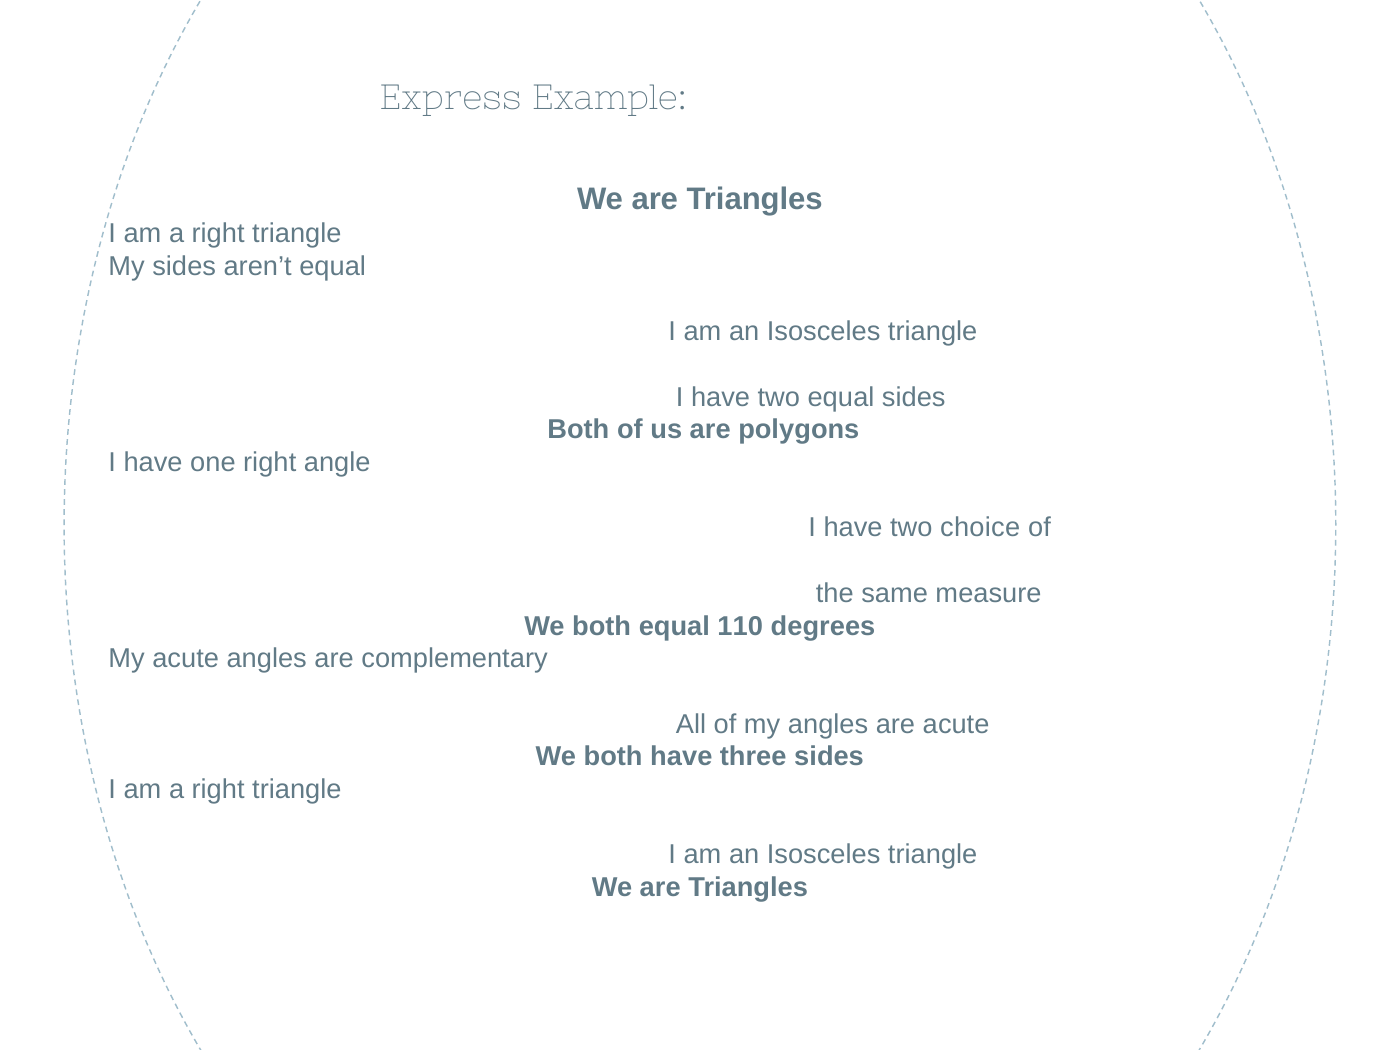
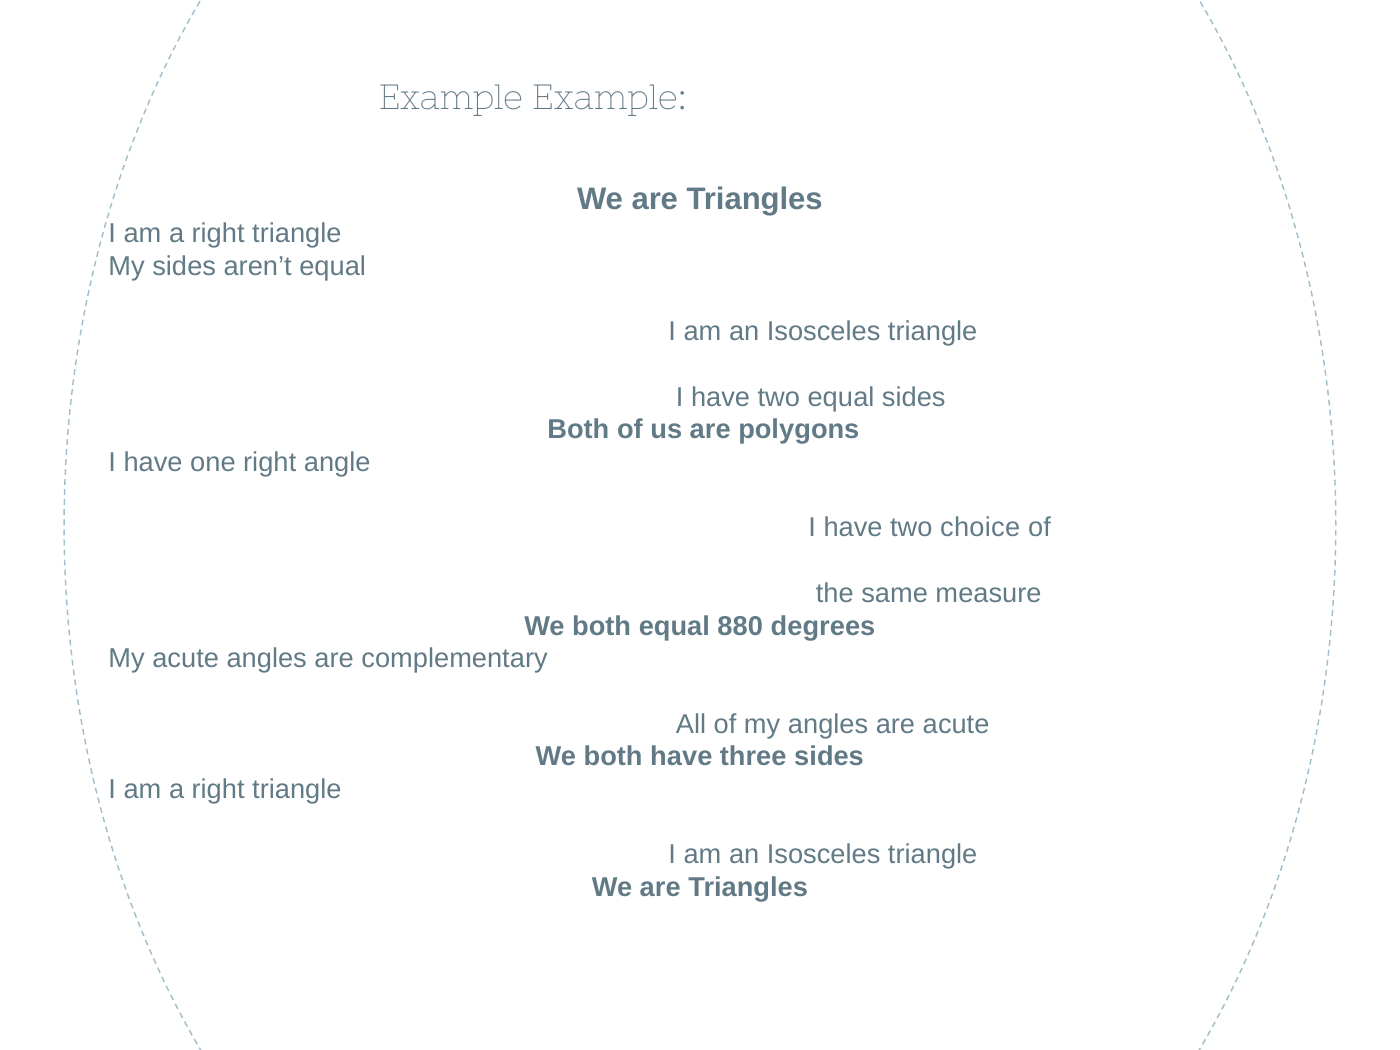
Express: Express -> Example (451, 98)
110: 110 -> 880 (740, 626)
